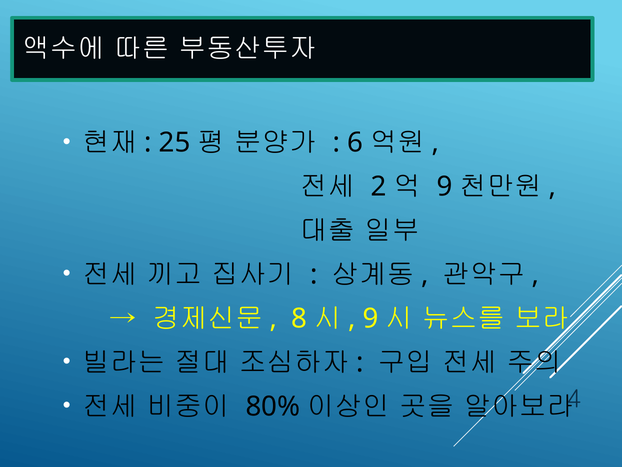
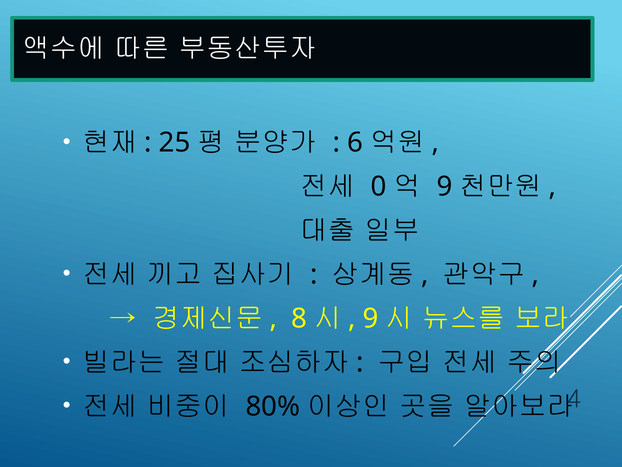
2: 2 -> 0 (379, 187)
